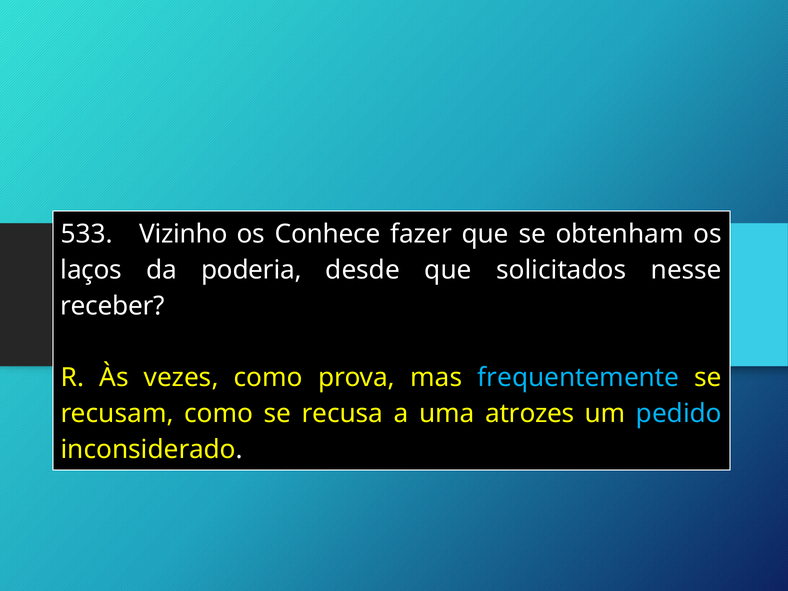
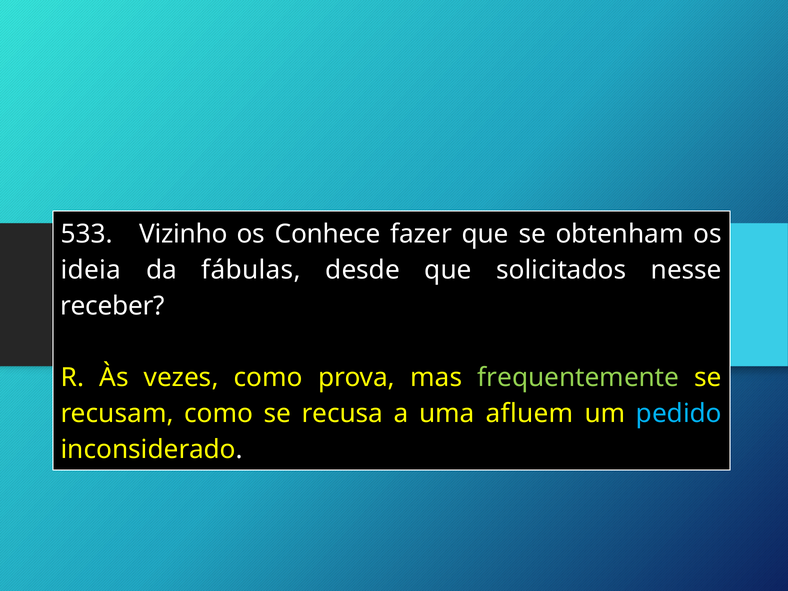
laços: laços -> ideia (91, 270)
poderia: poderia -> fábulas (251, 270)
frequentemente colour: light blue -> light green (578, 378)
atrozes: atrozes -> afluem (530, 414)
